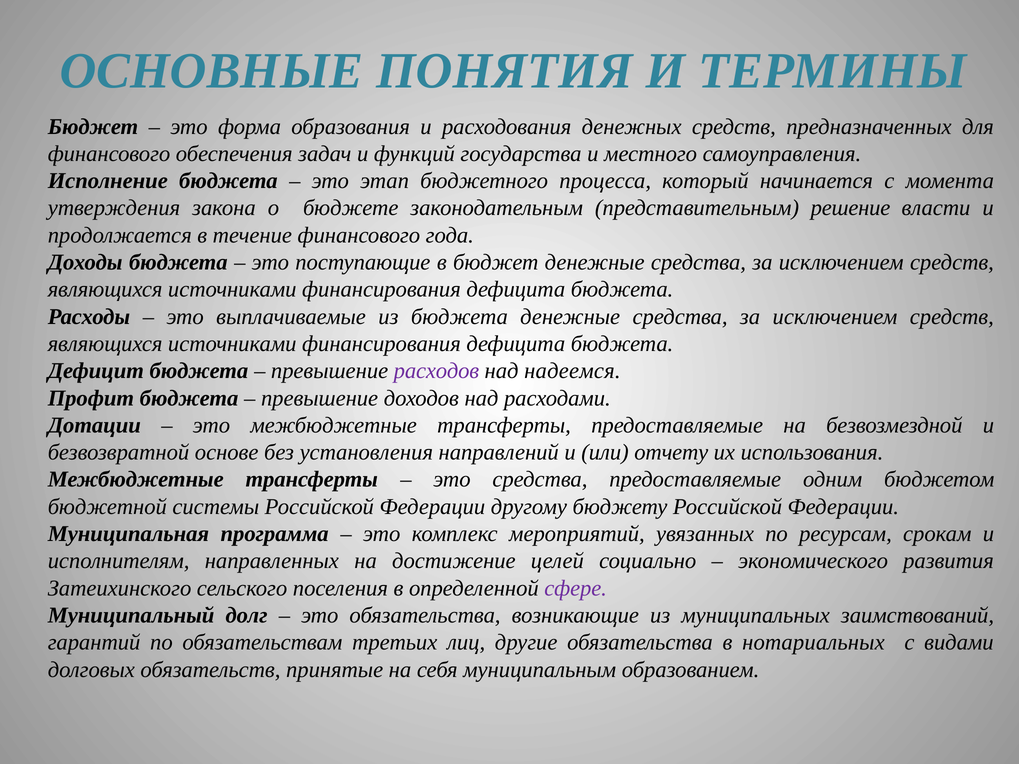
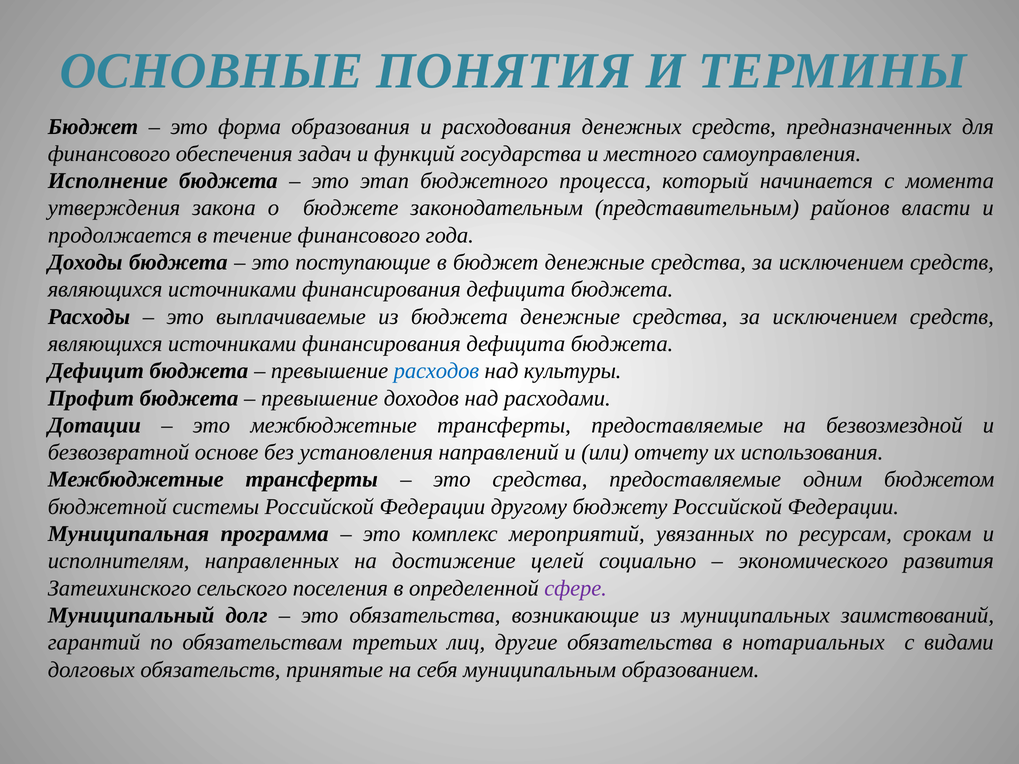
решение: решение -> районов (850, 208)
расходов colour: purple -> blue (436, 371)
надеемся: надеемся -> культуры (573, 371)
